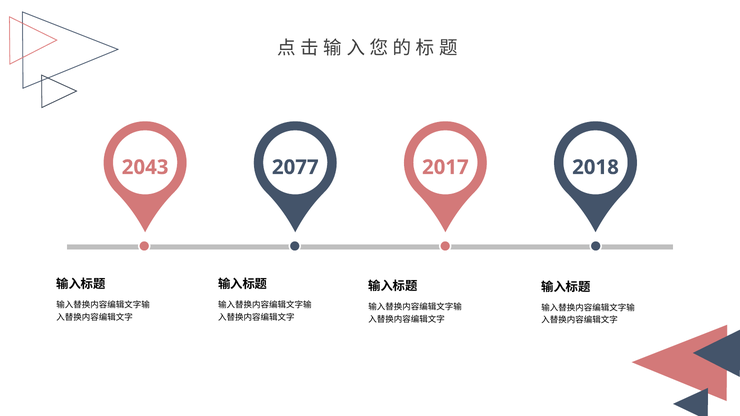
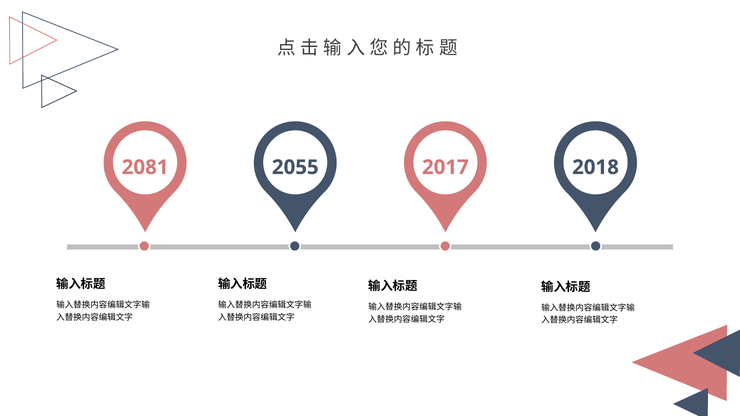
2043: 2043 -> 2081 (145, 167)
2077: 2077 -> 2055 (295, 167)
